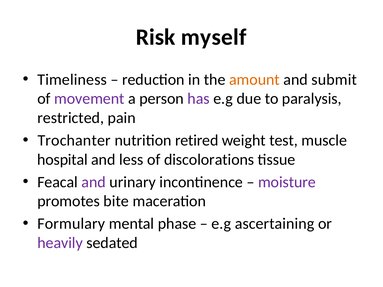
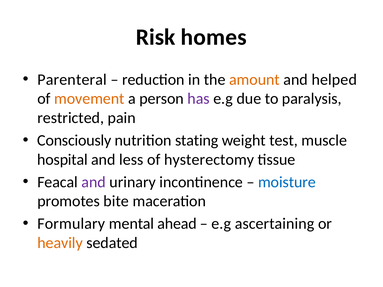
myself: myself -> homes (214, 37)
Timeliness: Timeliness -> Parenteral (72, 80)
submit: submit -> helped (334, 80)
movement colour: purple -> orange (89, 99)
Trochanter: Trochanter -> Consciously (74, 140)
retired: retired -> stating (197, 140)
discolorations: discolorations -> hysterectomy (209, 160)
moisture colour: purple -> blue (287, 182)
phase: phase -> ahead (177, 224)
heavily colour: purple -> orange (60, 243)
